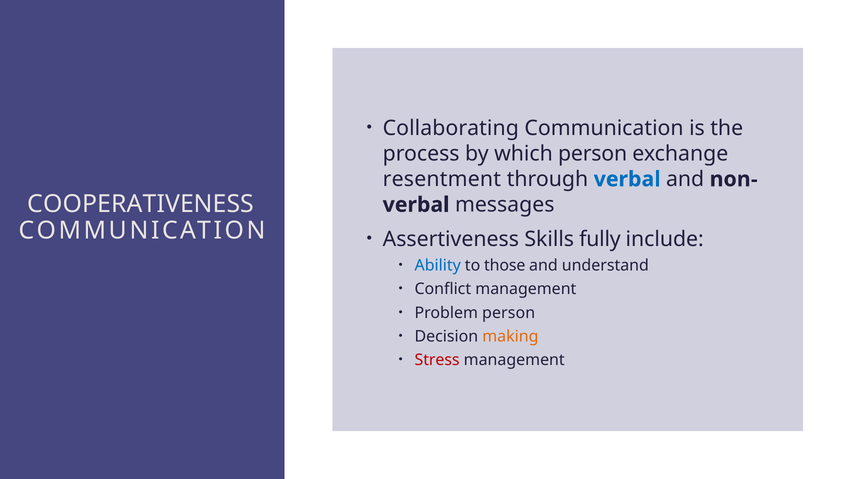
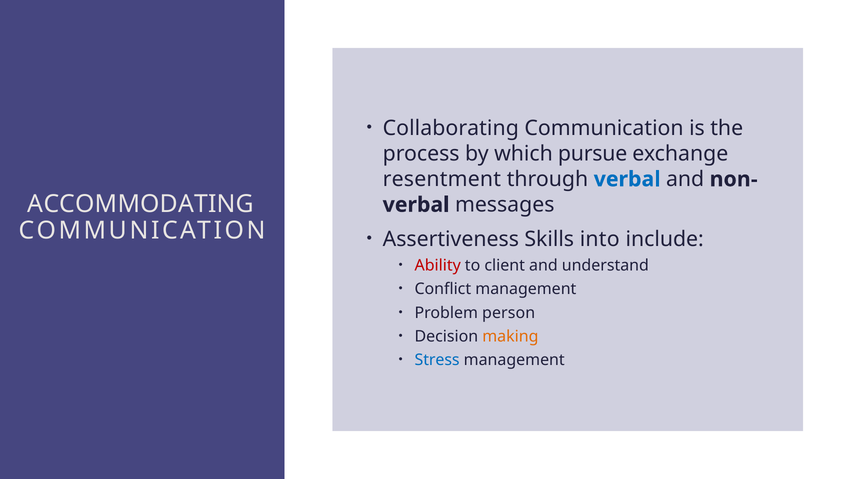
which person: person -> pursue (593, 154)
COOPERATIVENESS: COOPERATIVENESS -> ACCOMMODATING (141, 204)
fully: fully -> into (600, 239)
Ability colour: blue -> red (438, 265)
those: those -> client (505, 265)
Stress colour: red -> blue (437, 360)
